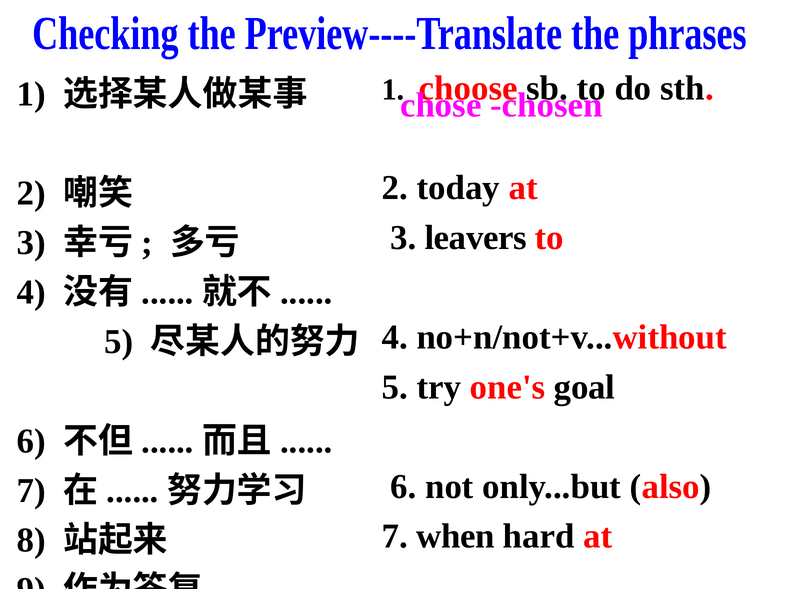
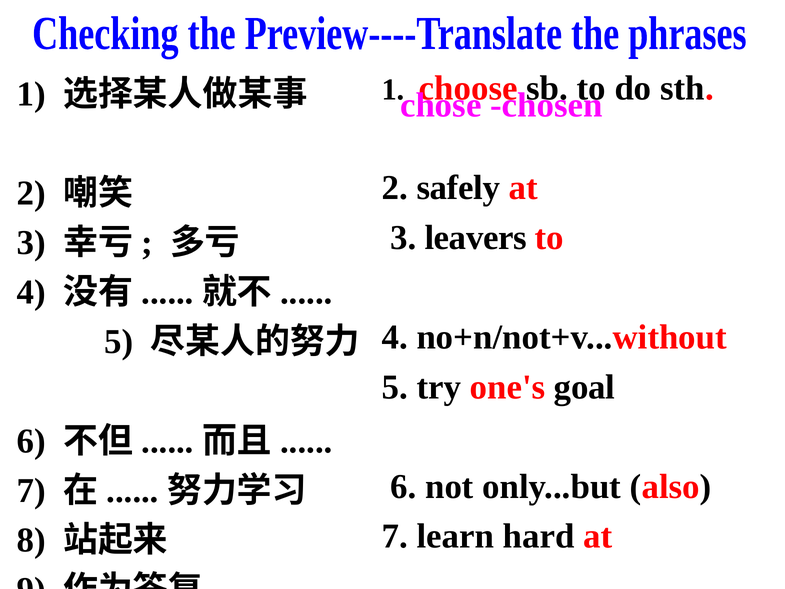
today: today -> safely (458, 188)
when: when -> learn (455, 536)
